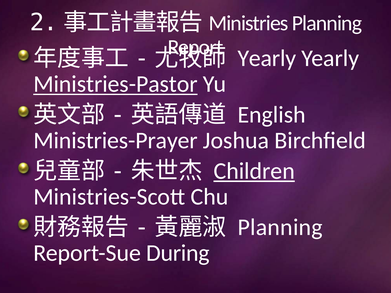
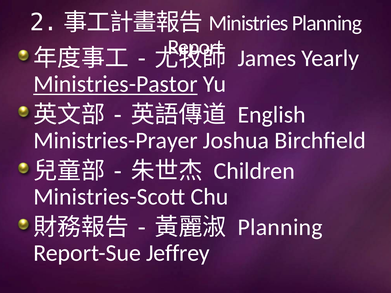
Yearly: Yearly -> James (267, 58)
Children underline: present -> none (254, 171)
During: During -> Jeffrey (178, 253)
